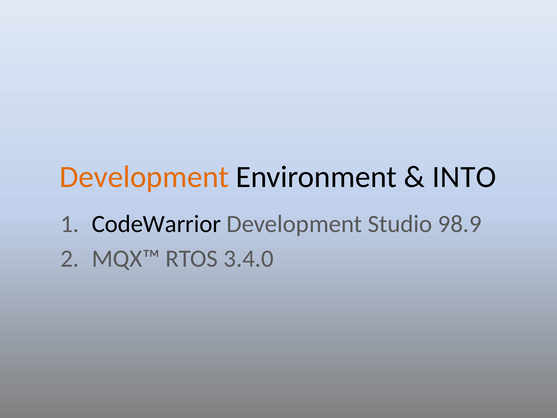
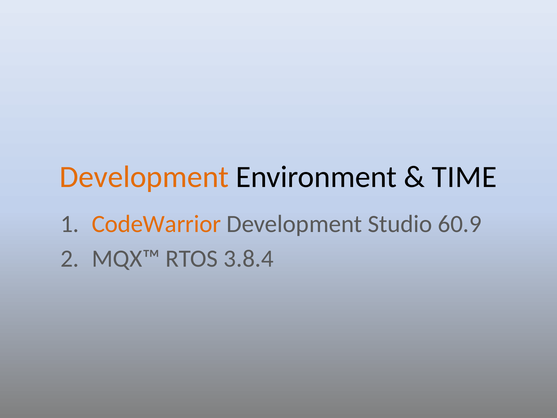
INTO: INTO -> TIME (464, 177)
CodeWarrior colour: black -> orange (156, 224)
98.9: 98.9 -> 60.9 (460, 224)
3.4.0: 3.4.0 -> 3.8.4 (249, 259)
